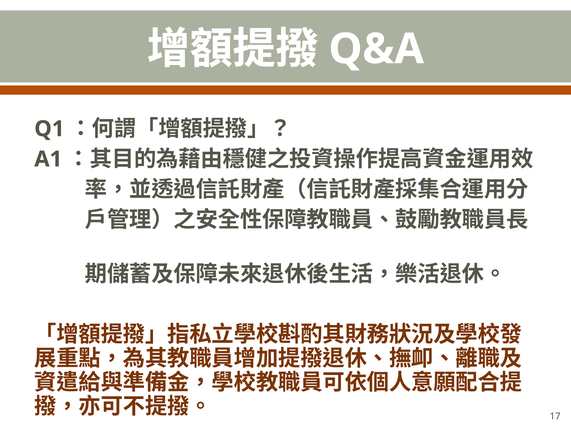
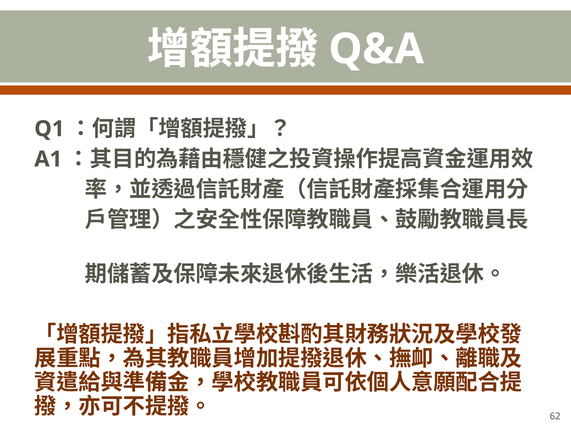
17: 17 -> 62 (555, 417)
